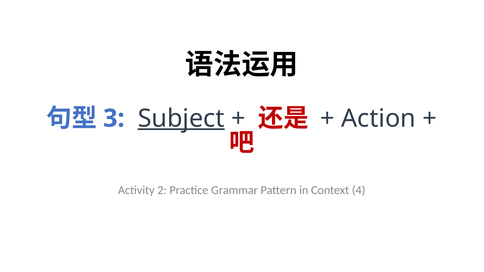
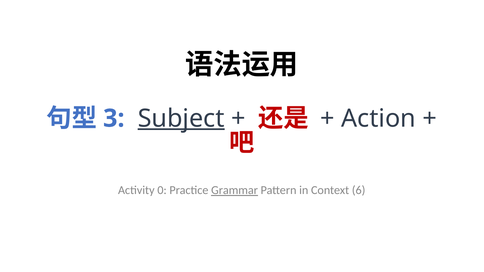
2: 2 -> 0 (162, 190)
Grammar underline: none -> present (235, 190)
4: 4 -> 6 (359, 190)
